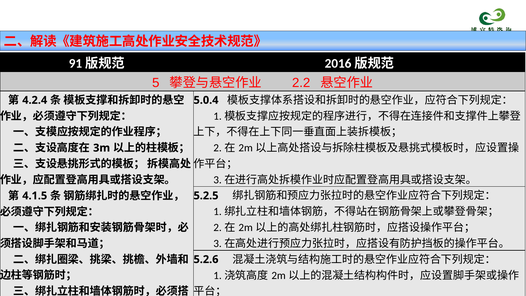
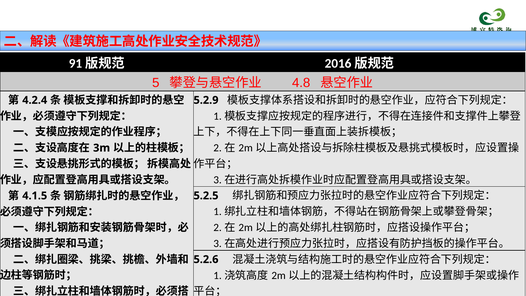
2.2: 2.2 -> 4.8 (301, 83)
5.0.4: 5.0.4 -> 5.2.9 (206, 100)
